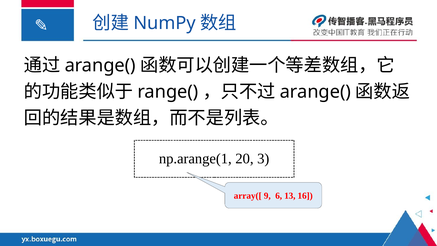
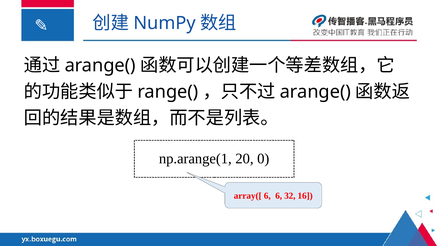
3: 3 -> 0 (263, 159)
array([ 9: 9 -> 6 (267, 196)
13: 13 -> 32 (290, 196)
